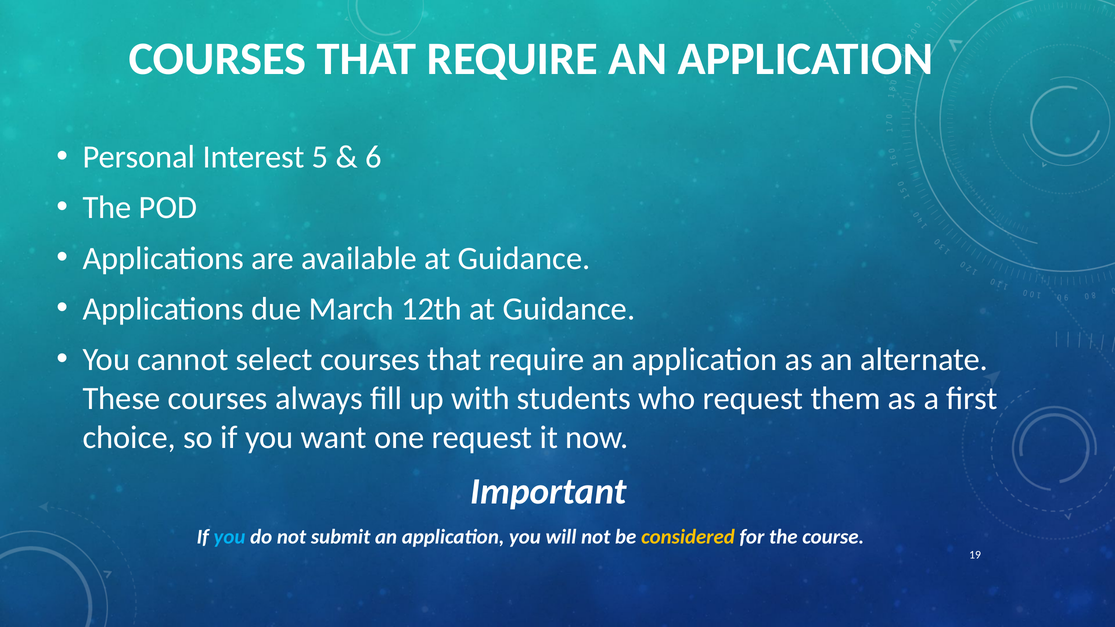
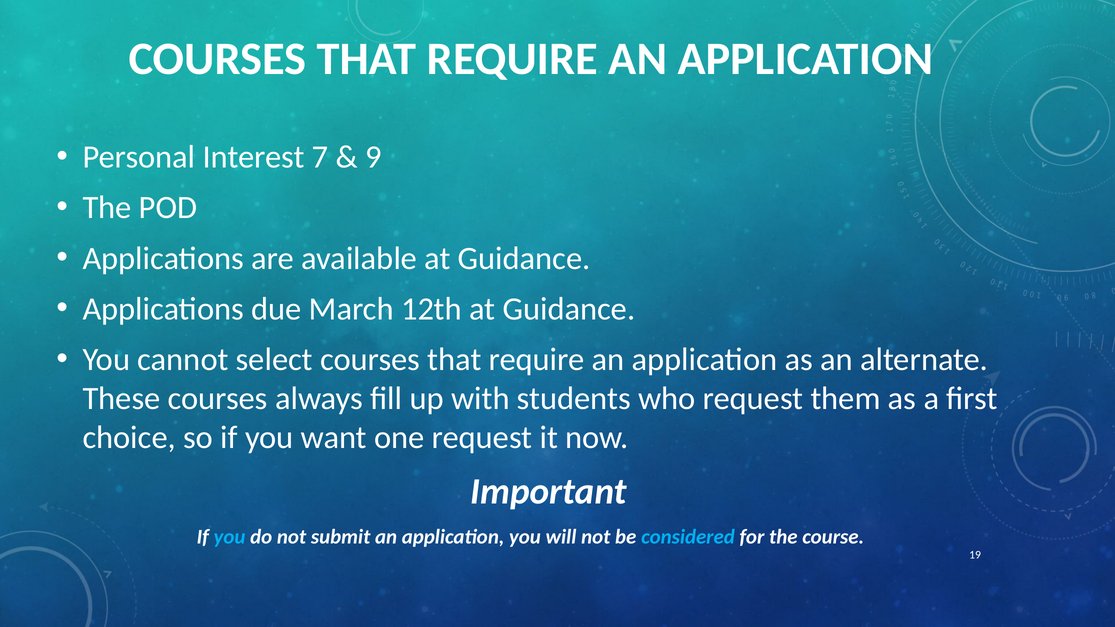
5: 5 -> 7 (320, 157)
6: 6 -> 9 (373, 157)
considered colour: yellow -> light blue (688, 537)
